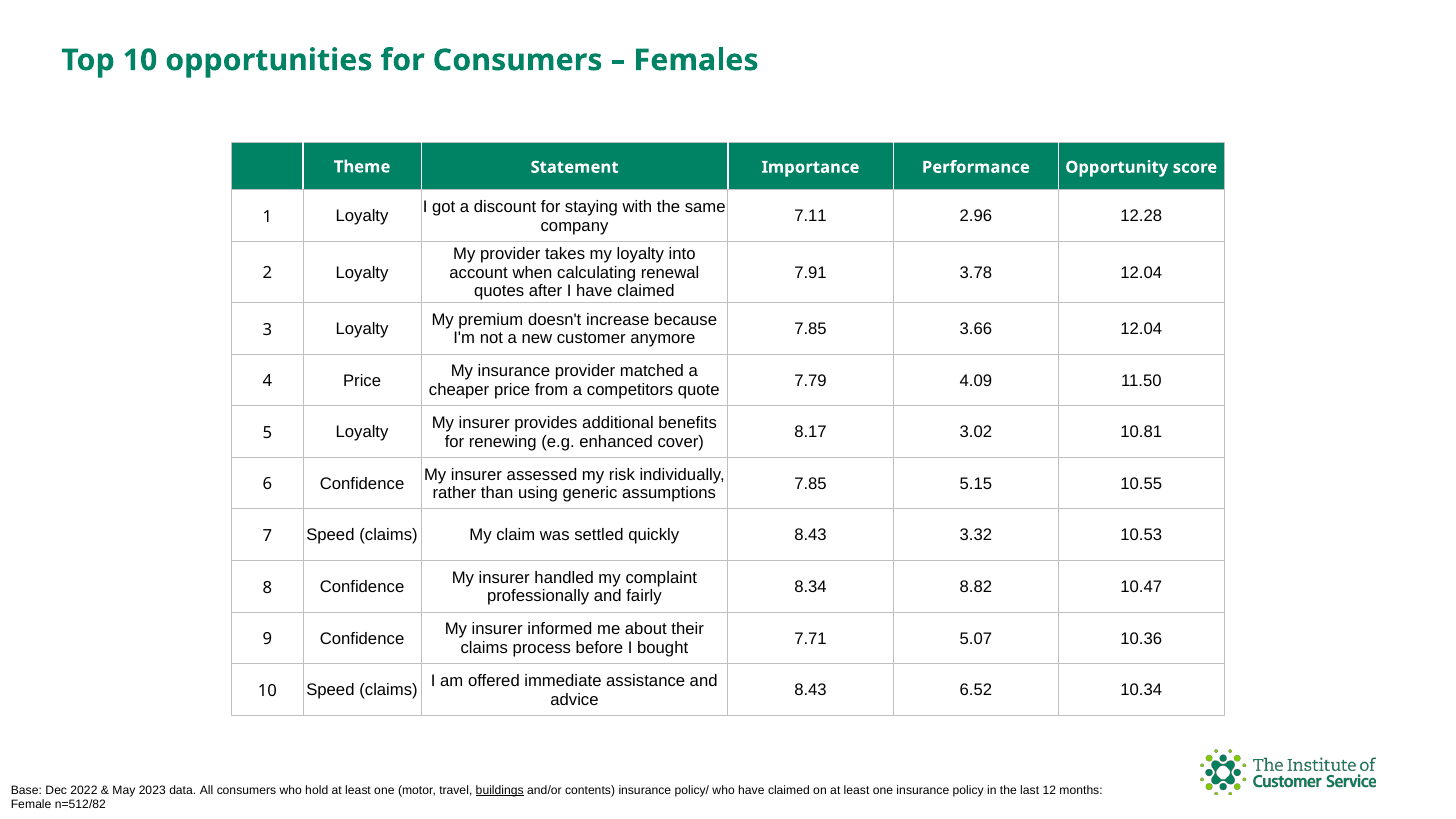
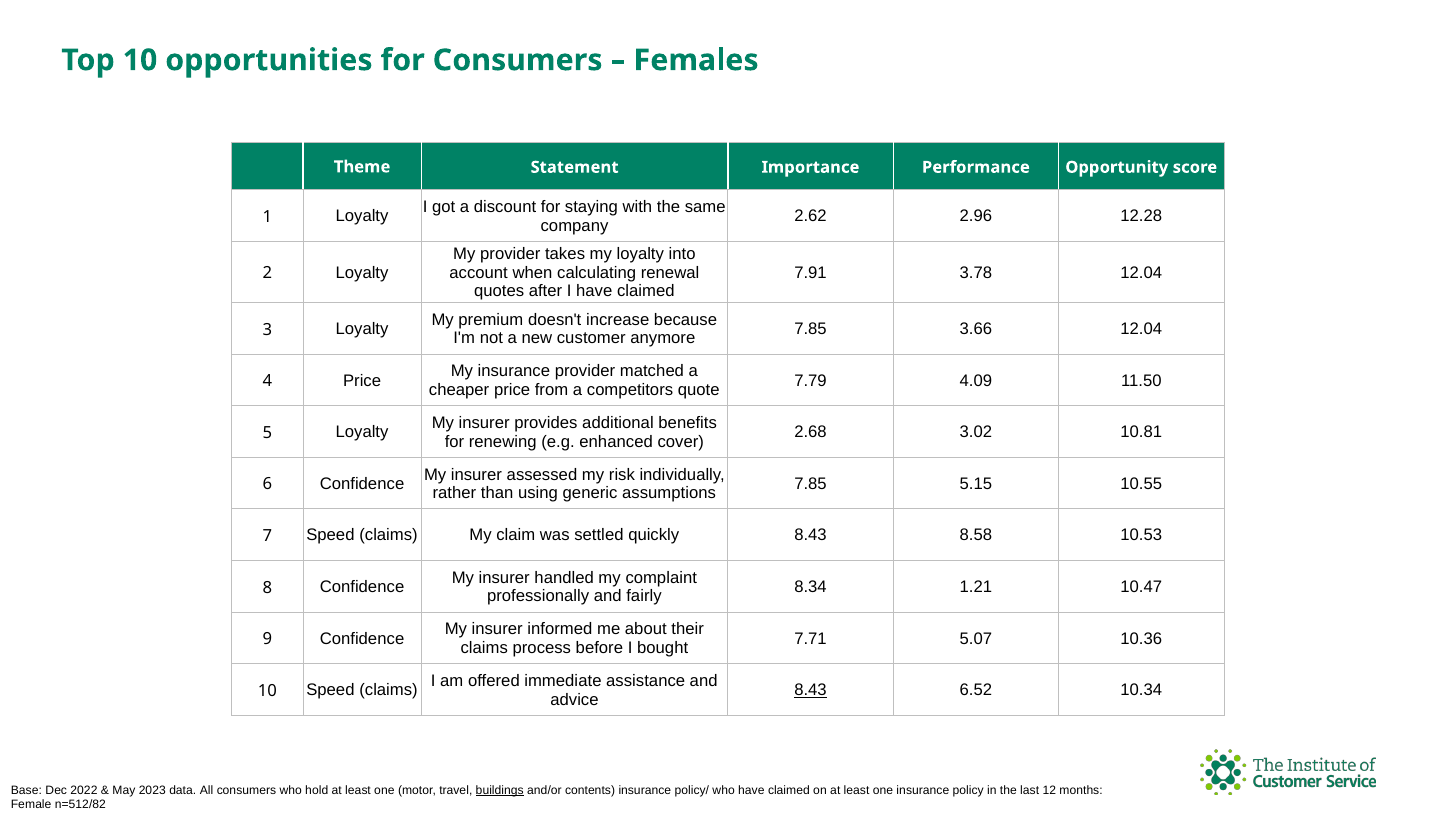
7.11: 7.11 -> 2.62 (811, 216)
8.17: 8.17 -> 2.68 (811, 432)
3.32: 3.32 -> 8.58 (976, 535)
8.82: 8.82 -> 1.21 (976, 587)
8.43 underline: none -> present (811, 690)
